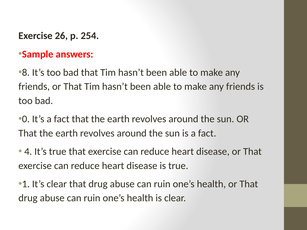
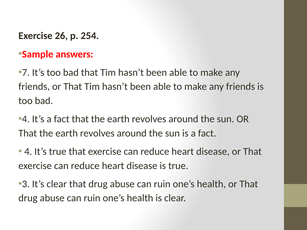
8: 8 -> 7 (26, 73)
0: 0 -> 4 (26, 119)
1: 1 -> 3 (26, 184)
